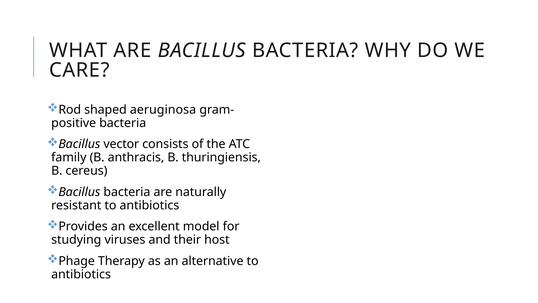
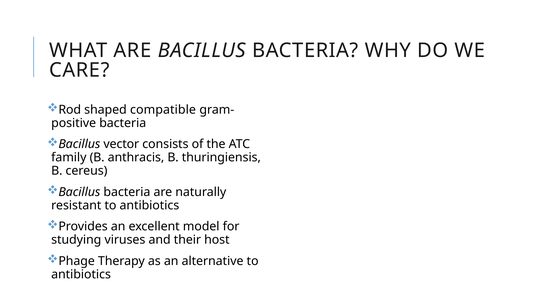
aeruginosa: aeruginosa -> compatible (163, 109)
